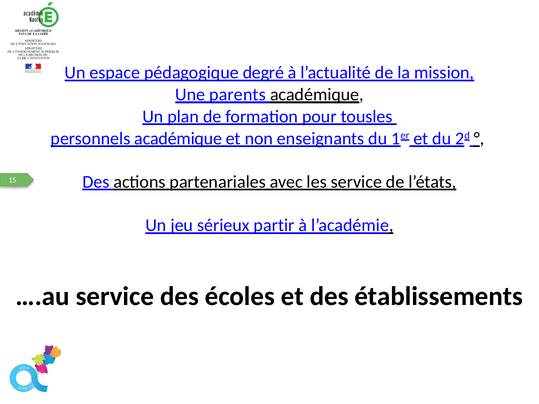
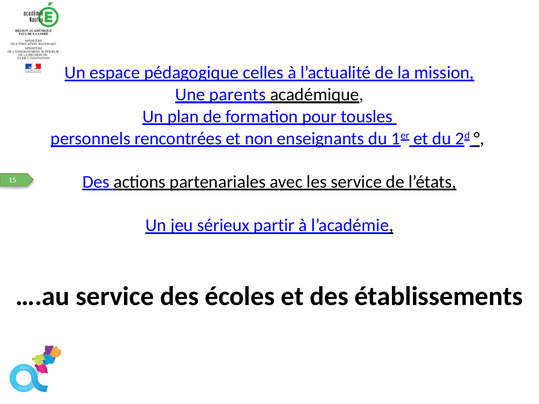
degré: degré -> celles (263, 73)
personnels académique: académique -> rencontrées (178, 139)
